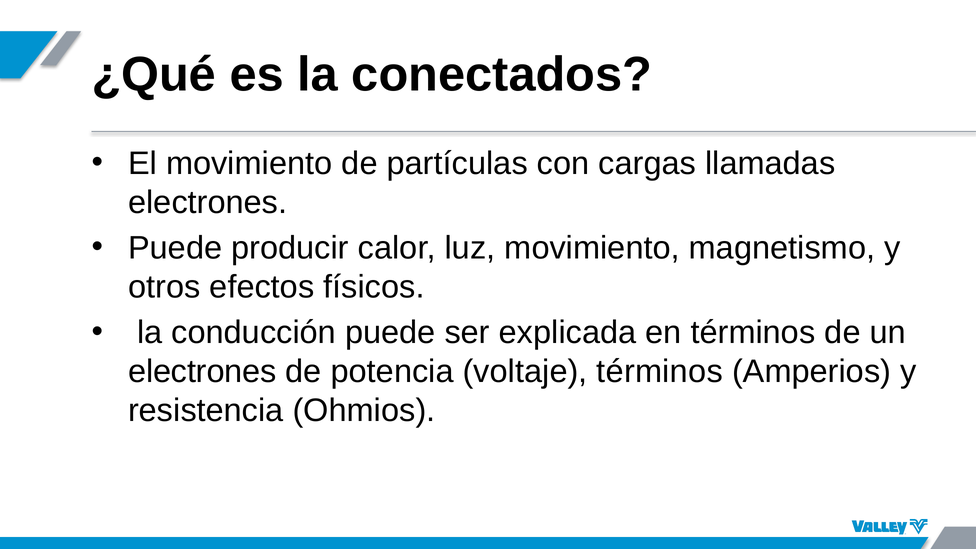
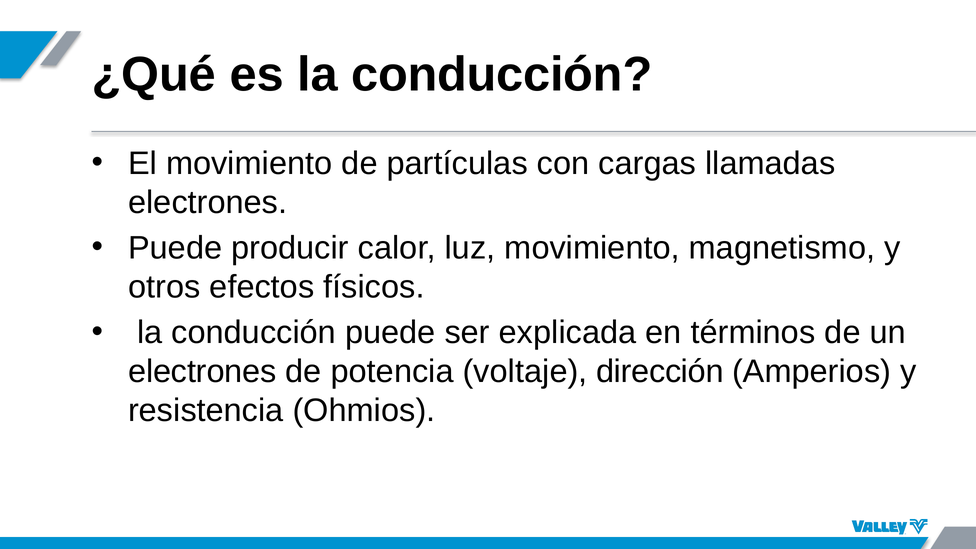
es la conectados: conectados -> conducción (502, 75)
voltaje términos: términos -> dirección (660, 372)
